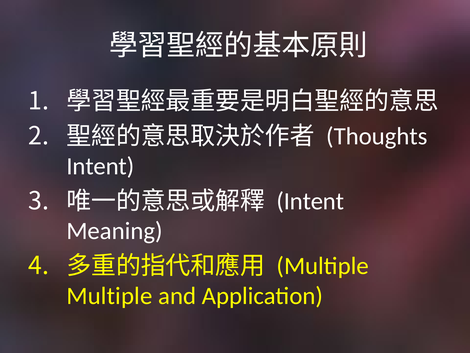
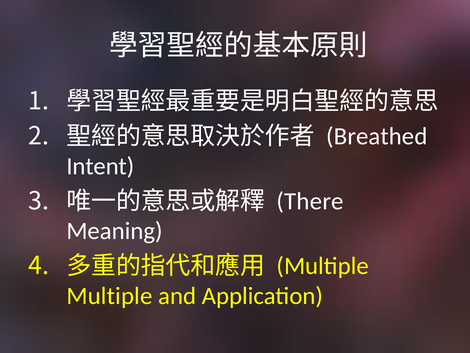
Thoughts: Thoughts -> Breathed (377, 136)
Intent: Intent -> There (310, 201)
